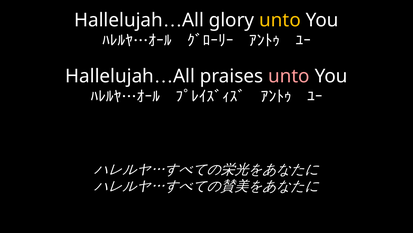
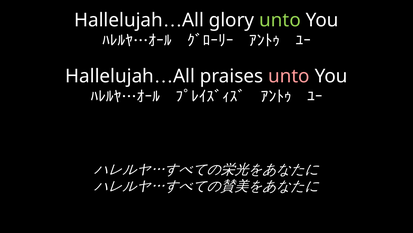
unto colour: yellow -> light green (280, 20)
